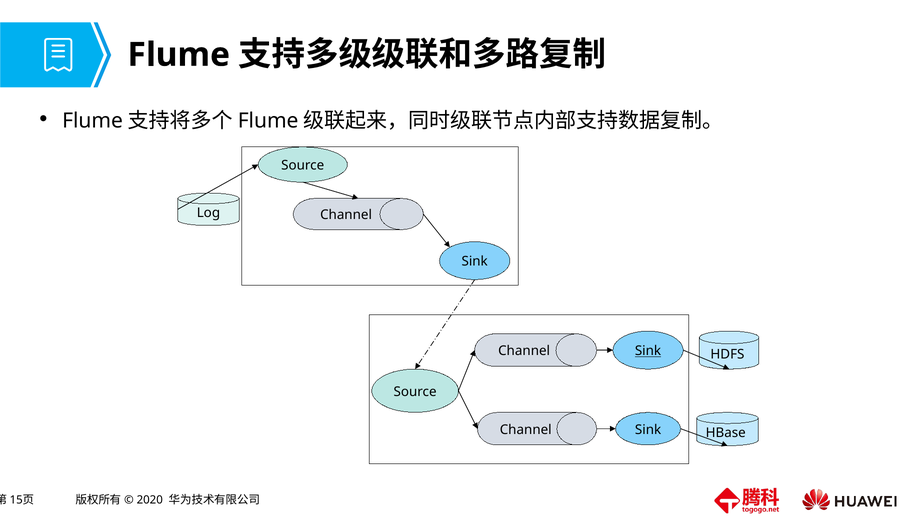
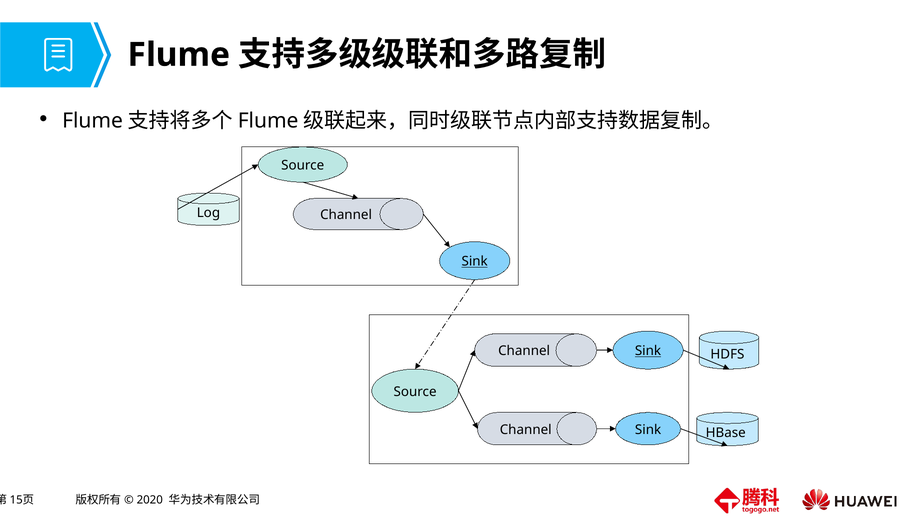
Sink underline: none -> present (475, 261)
